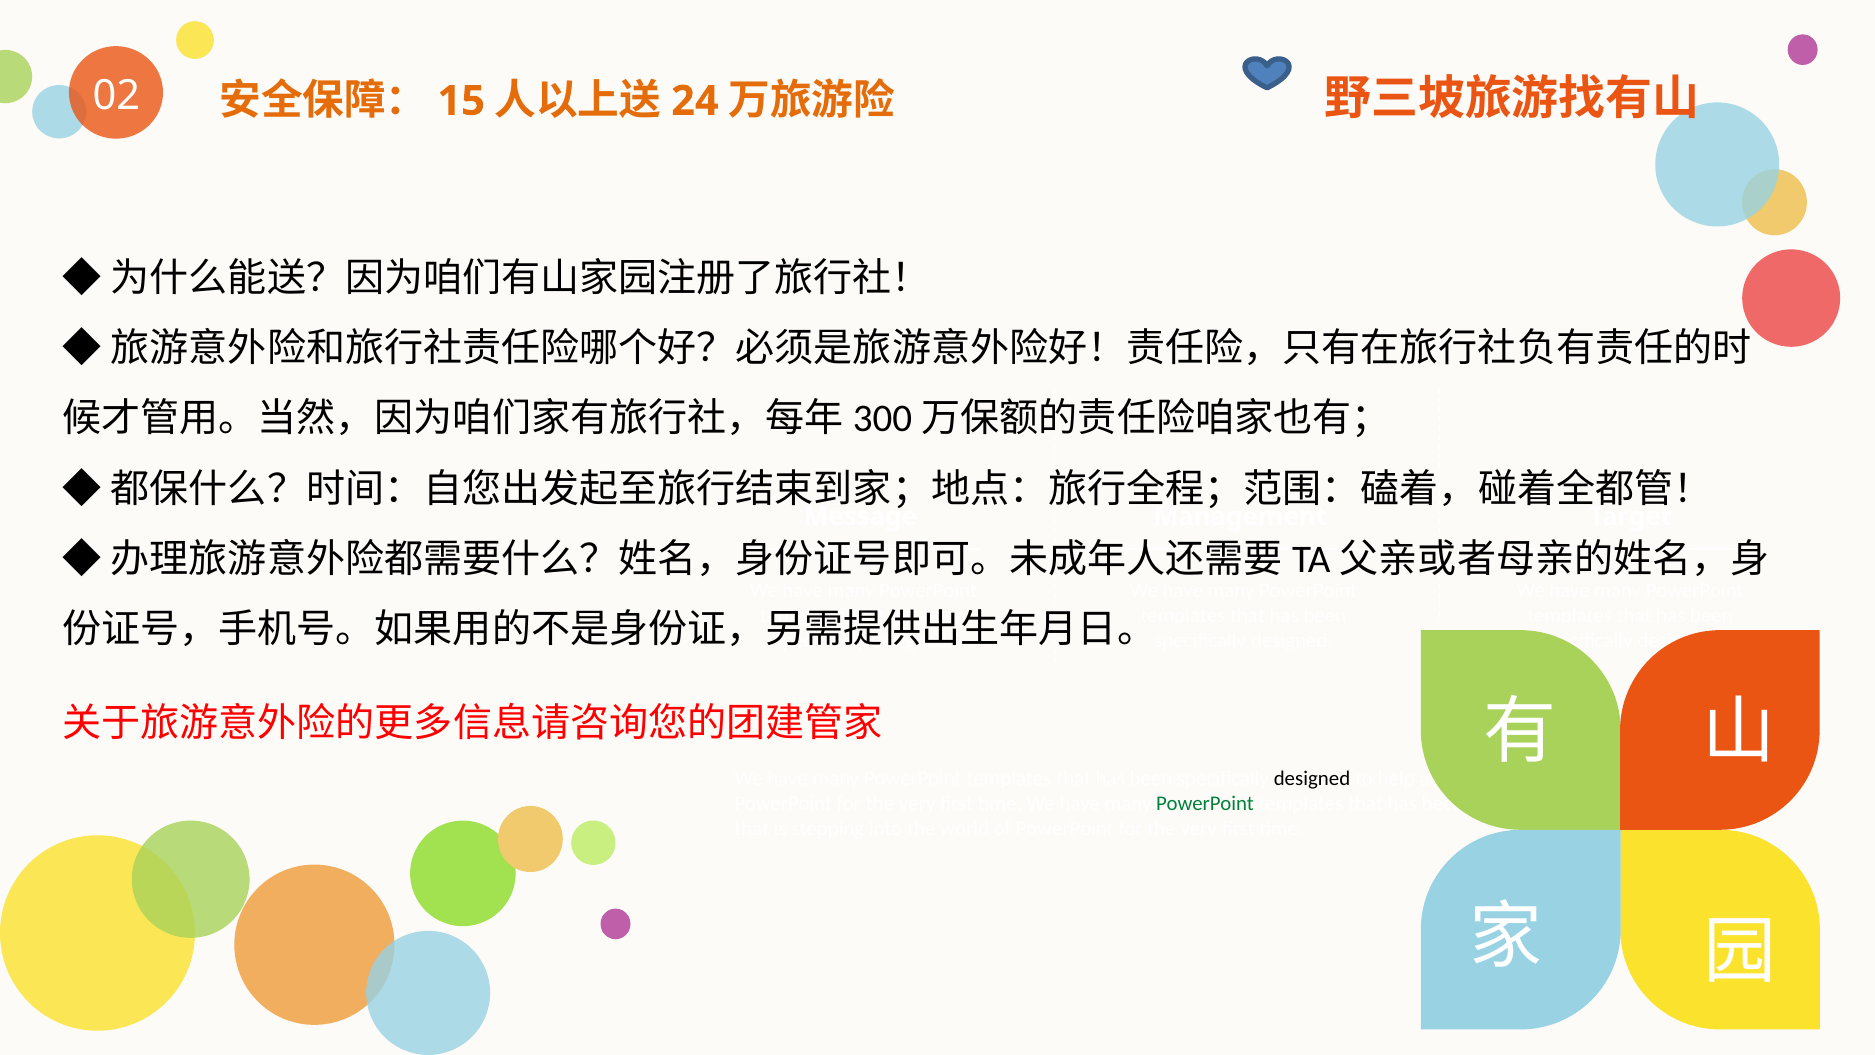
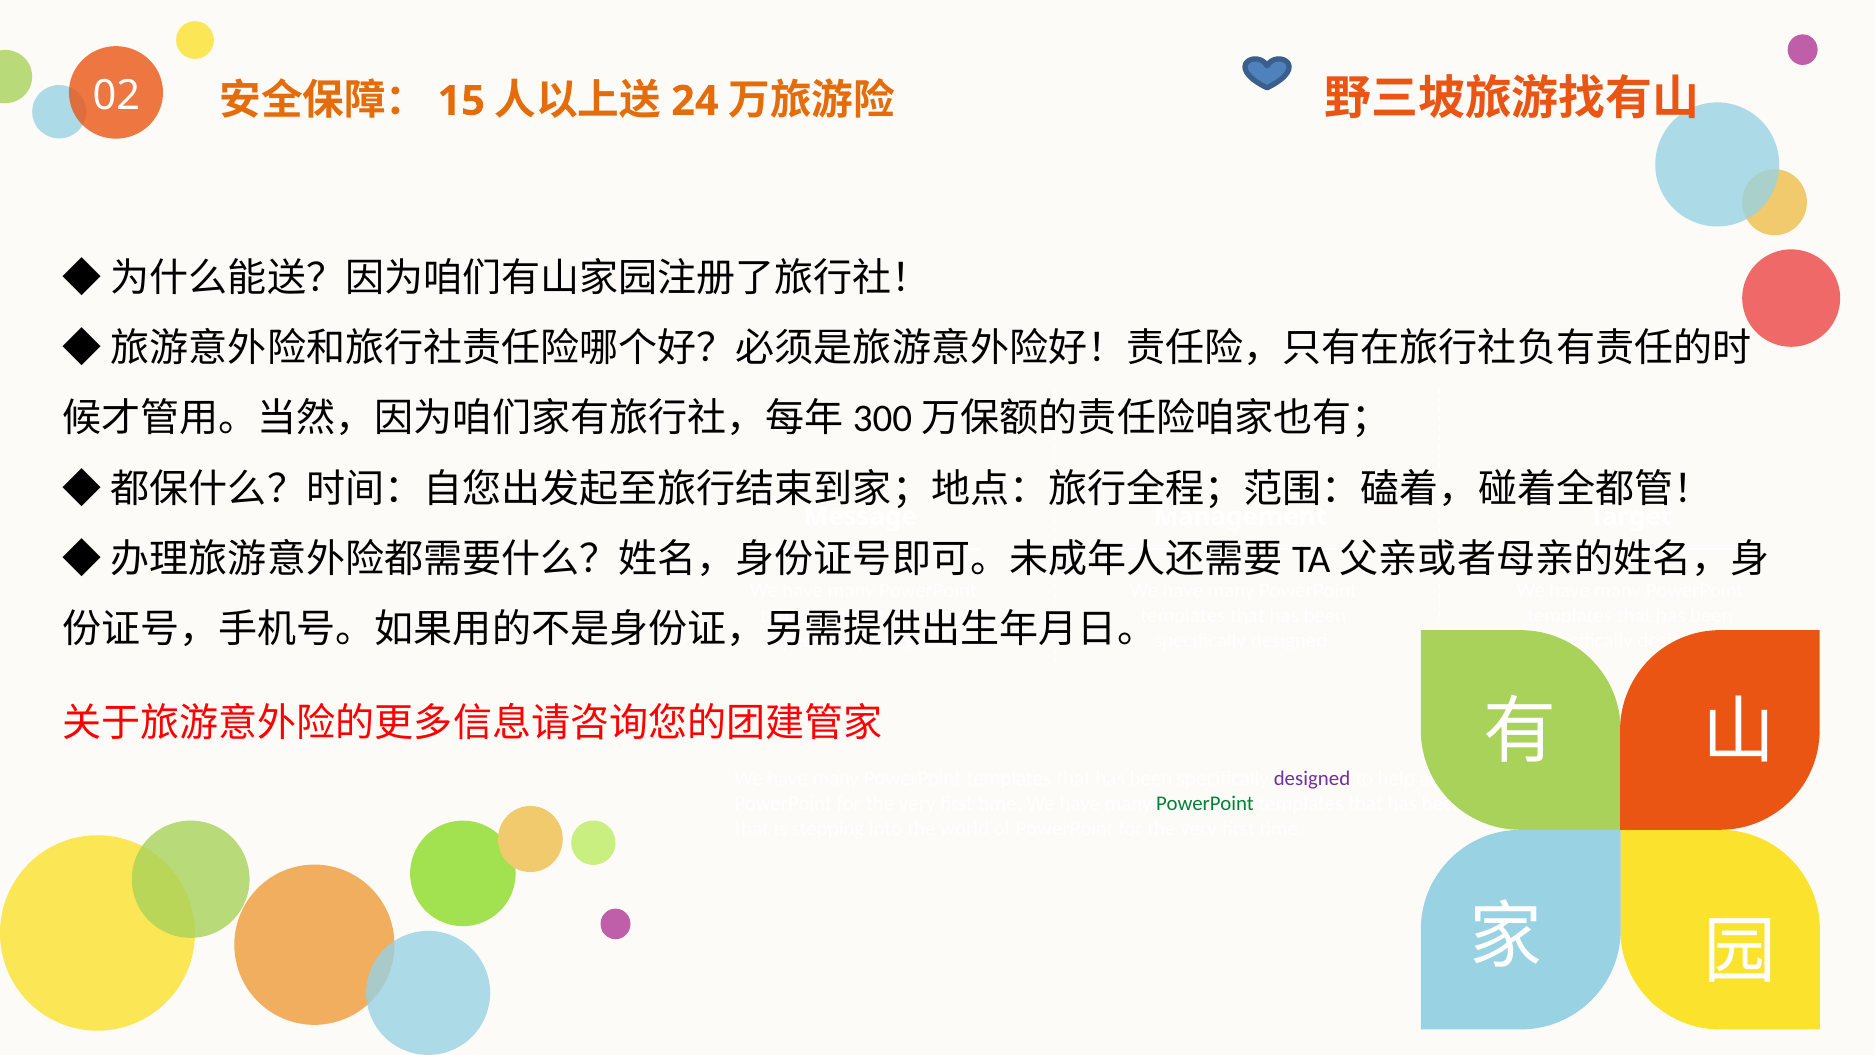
designed colour: black -> purple (1312, 779)
